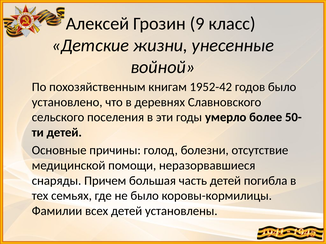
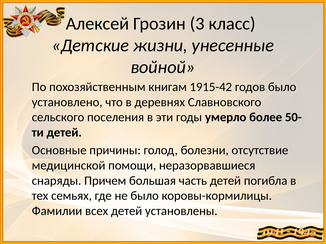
9: 9 -> 3 (197, 24)
1952-42: 1952-42 -> 1915-42 (211, 87)
